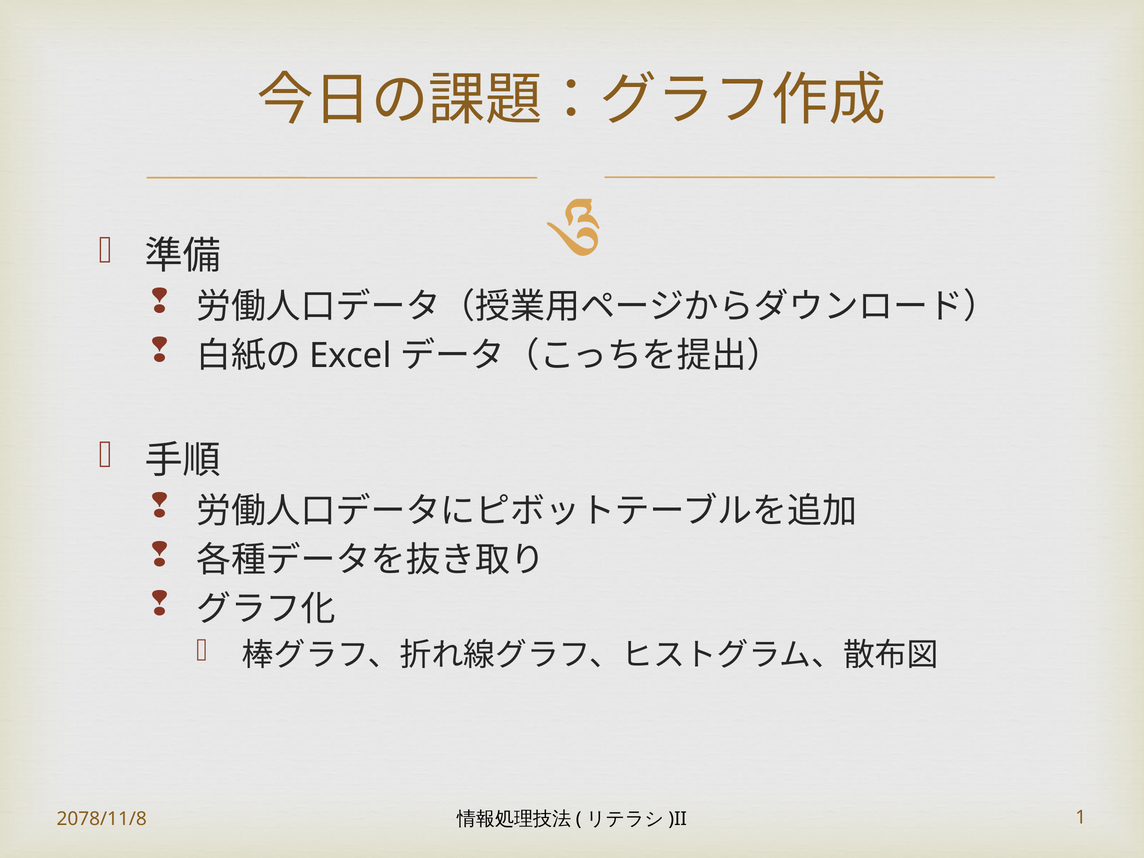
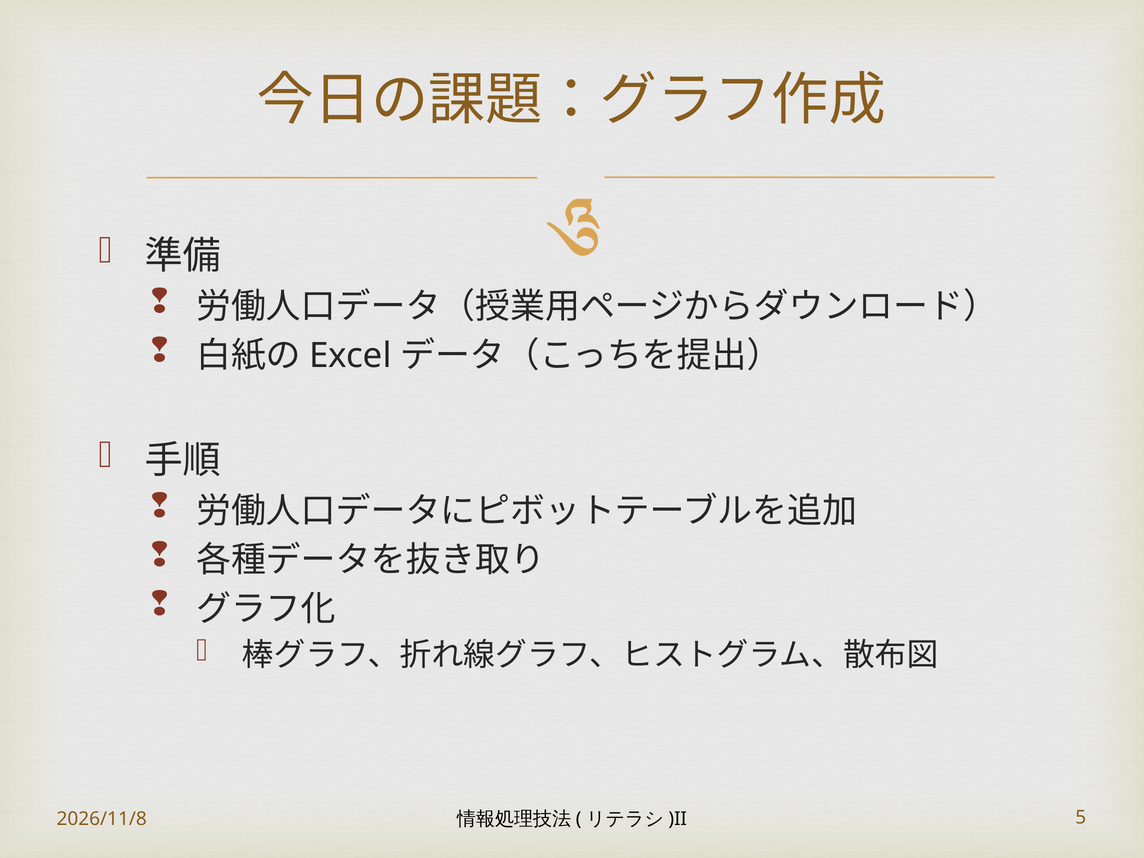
2078/11/8: 2078/11/8 -> 2026/11/8 (102, 819)
1: 1 -> 5 (1081, 817)
